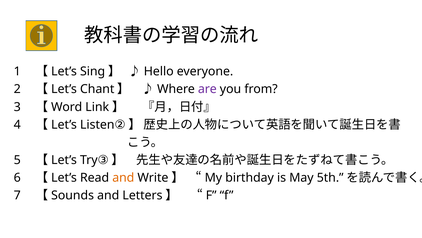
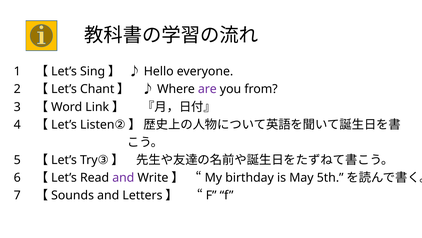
and colour: orange -> purple (123, 177)
